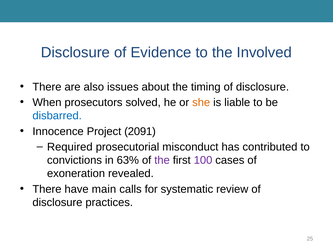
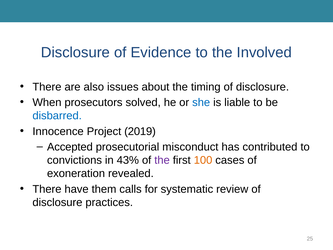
she colour: orange -> blue (201, 102)
2091: 2091 -> 2019 (140, 131)
Required: Required -> Accepted (70, 147)
63%: 63% -> 43% (128, 160)
100 colour: purple -> orange (203, 160)
main: main -> them (104, 189)
